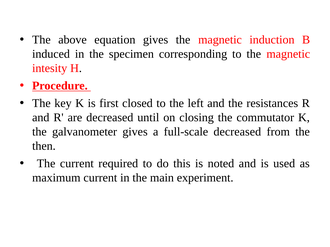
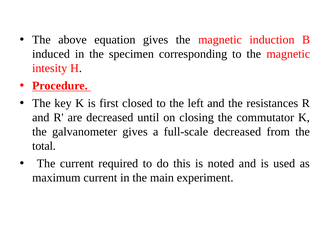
then: then -> total (44, 146)
